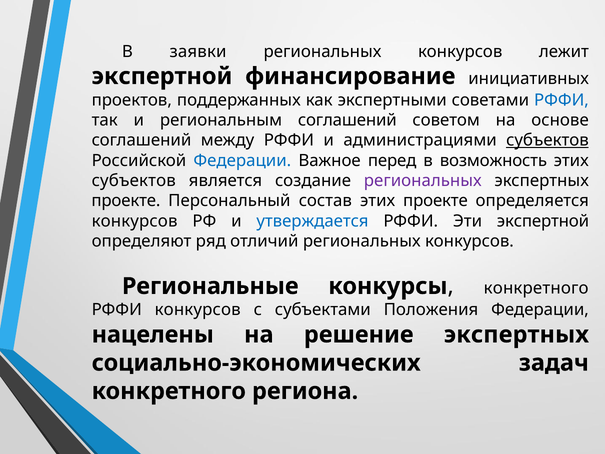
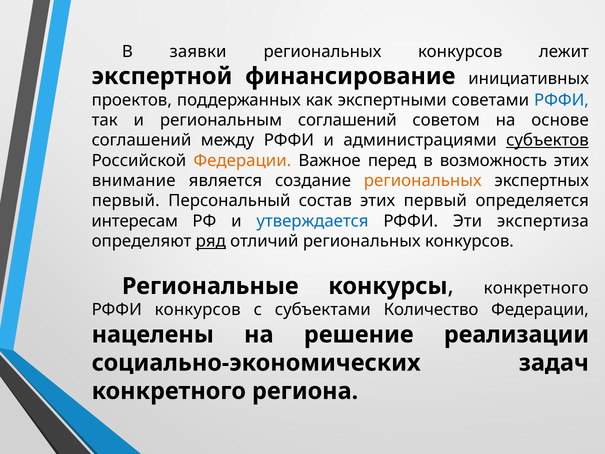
Федерации colour: blue -> orange (242, 160)
субъектов: субъектов -> внимание (134, 181)
региональных colour: purple -> orange (423, 181)
проекте: проекте -> первый (126, 201)
этих проекте: проекте -> первый (435, 201)
конкурсов: конкурсов -> интересам (135, 221)
Эти экспертной: экспертной -> экспертиза (543, 221)
ряд underline: none -> present (211, 241)
Положения: Положения -> Количество (431, 310)
решение экспертных: экспертных -> реализации (516, 334)
